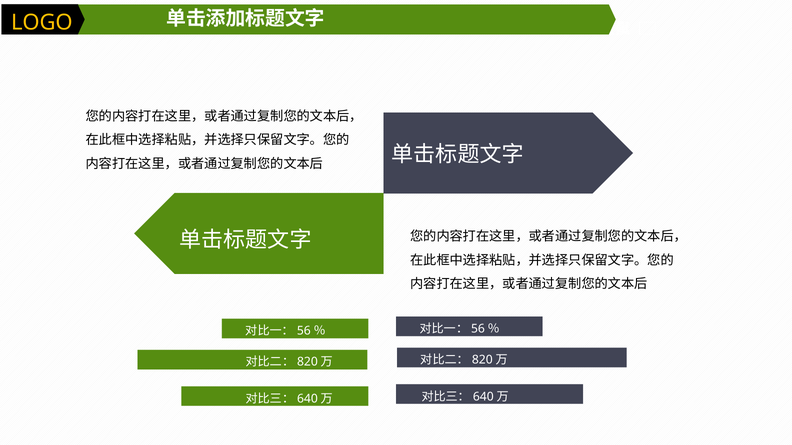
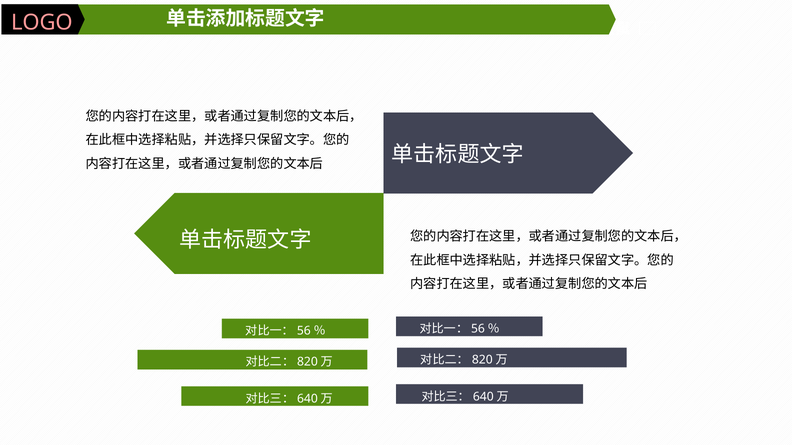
LOGO colour: yellow -> pink (42, 22)
